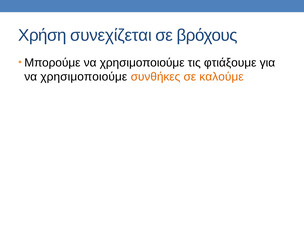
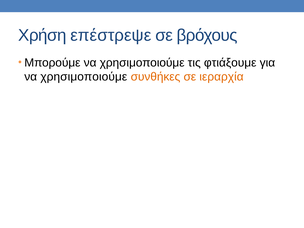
συνεχίζεται: συνεχίζεται -> επέστρεψε (111, 35)
καλούμε: καλούμε -> ιεραρχία (221, 77)
